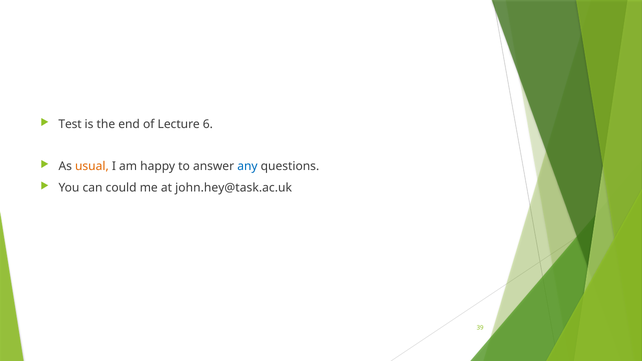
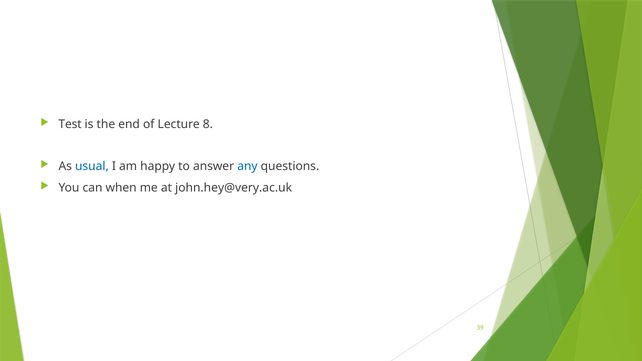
6: 6 -> 8 (208, 124)
usual colour: orange -> blue (92, 167)
could: could -> when (121, 188)
john.hey@task.ac.uk: john.hey@task.ac.uk -> john.hey@very.ac.uk (234, 188)
